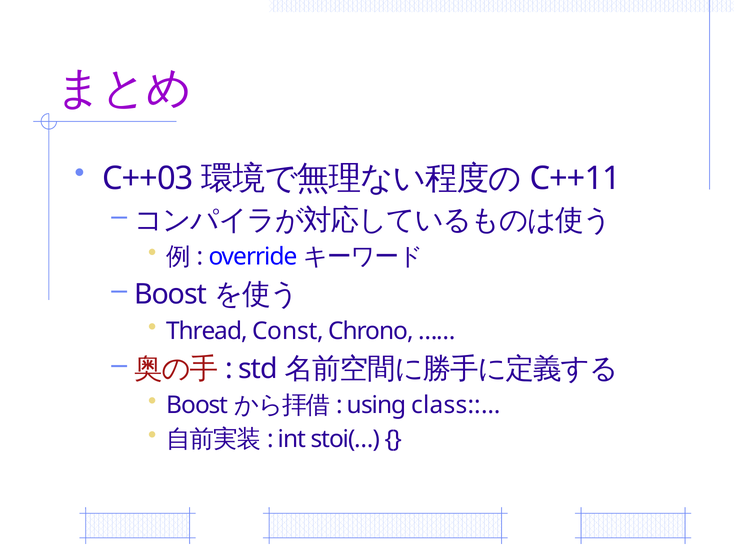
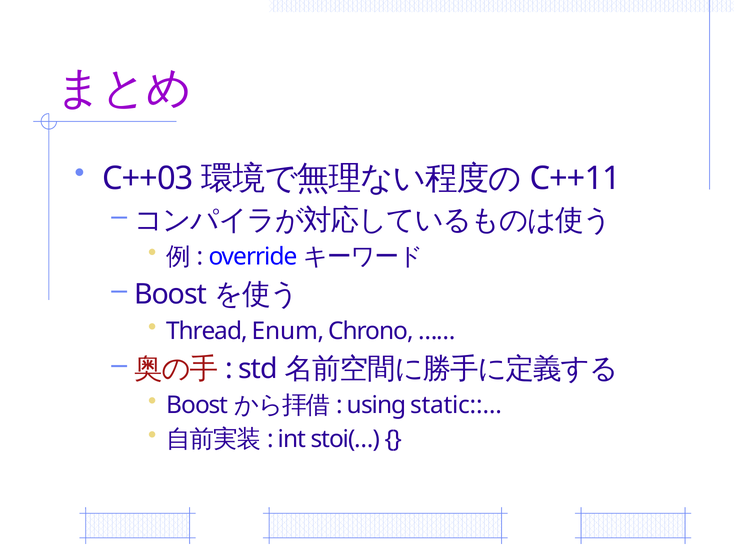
Const: Const -> Enum (288, 331)
class::…: class::… -> static::… (456, 406)
